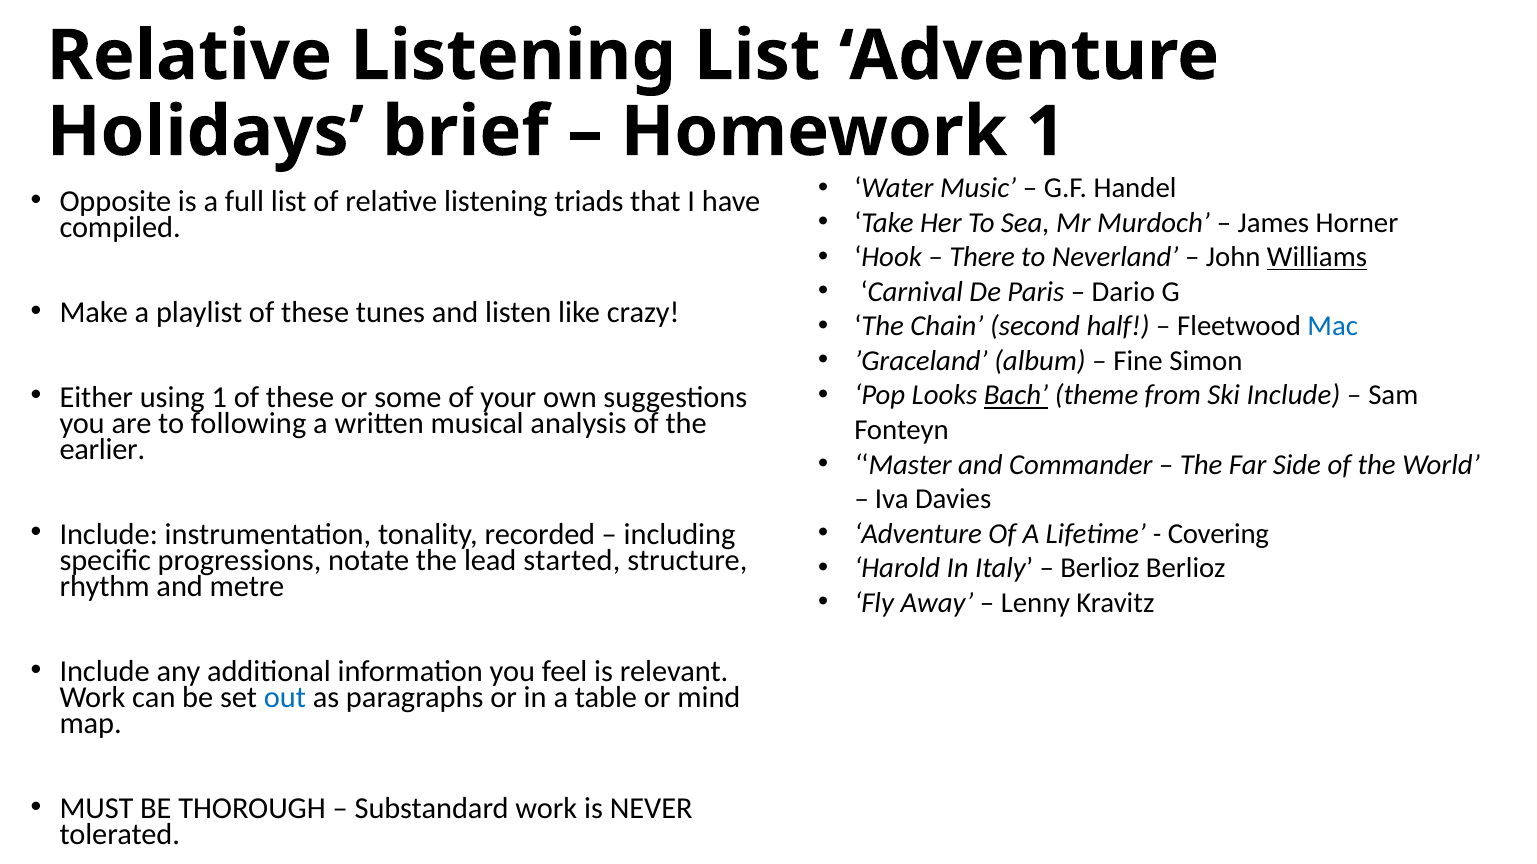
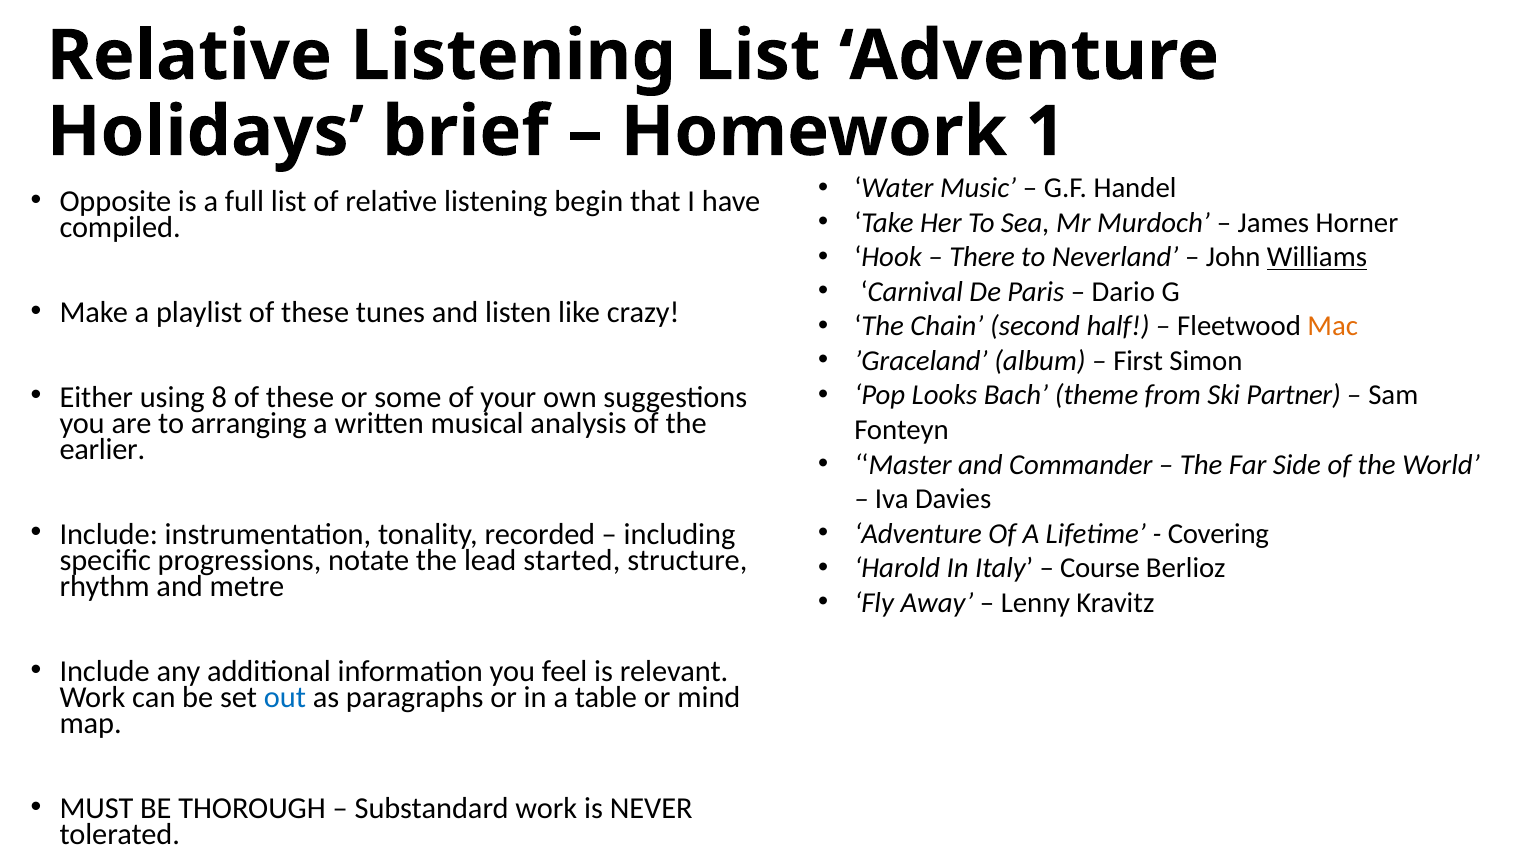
triads: triads -> begin (589, 202)
Mac colour: blue -> orange (1333, 327)
Fine: Fine -> First (1138, 361)
using 1: 1 -> 8 (219, 397)
Bach underline: present -> none (1016, 396)
Ski Include: Include -> Partner (1294, 396)
following: following -> arranging (249, 424)
Berlioz: Berlioz -> Course (1100, 569)
